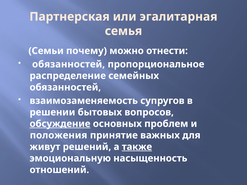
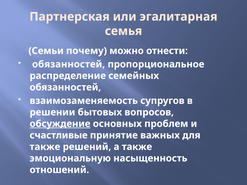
положения: положения -> счастливые (59, 135)
живут: живут -> также (45, 147)
также underline: present -> none (137, 147)
